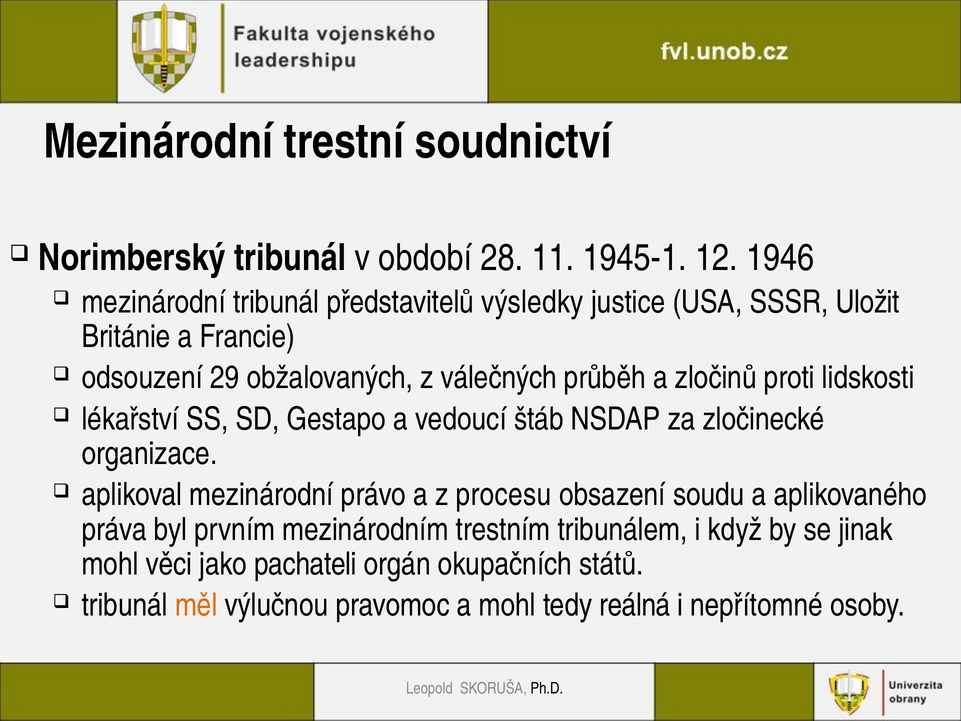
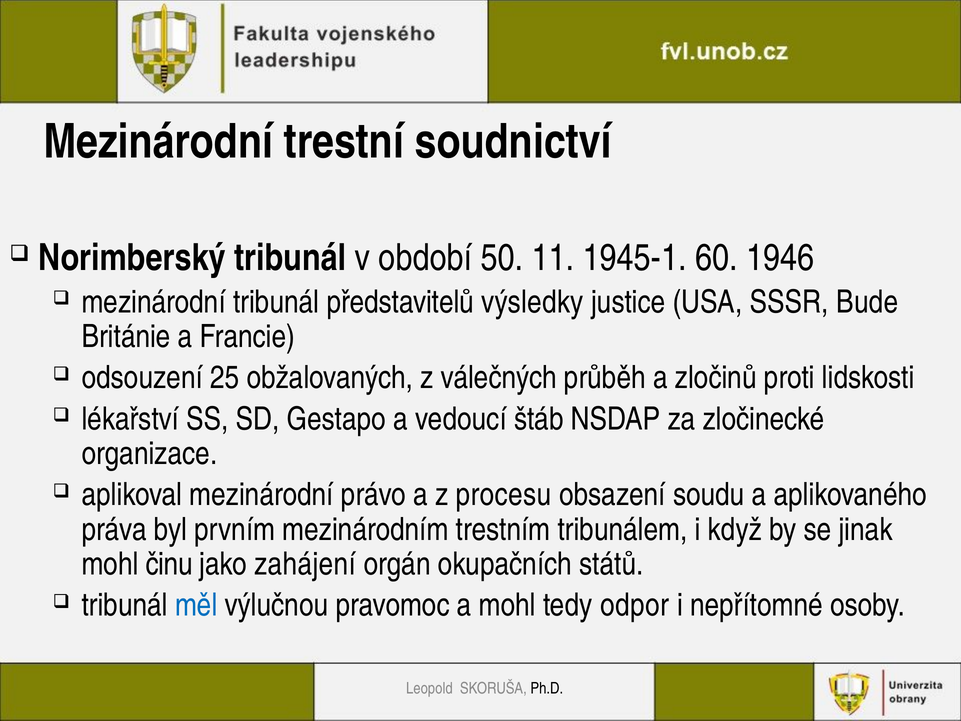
28: 28 -> 50 (502, 258)
12: 12 -> 60 (716, 258)
Uložit: Uložit -> Bude (867, 302)
29: 29 -> 25 (225, 378)
věci: věci -> činu (169, 564)
pachateli: pachateli -> zahájení (305, 564)
měl colour: orange -> blue (196, 605)
reálná: reálná -> odpor (635, 605)
